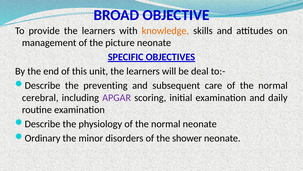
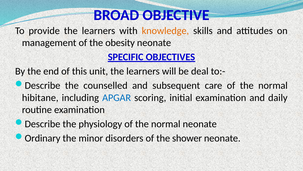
picture: picture -> obesity (120, 43)
preventing: preventing -> counselled (105, 85)
cerebral: cerebral -> hibitane (40, 97)
APGAR colour: purple -> blue (117, 97)
